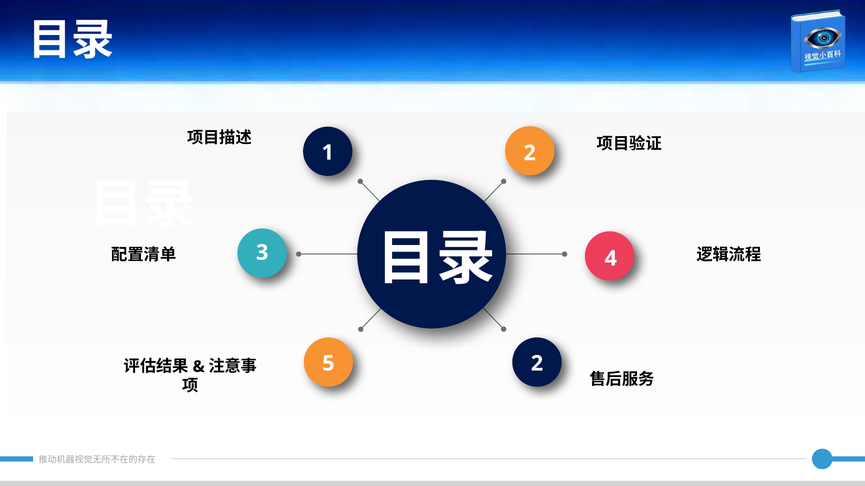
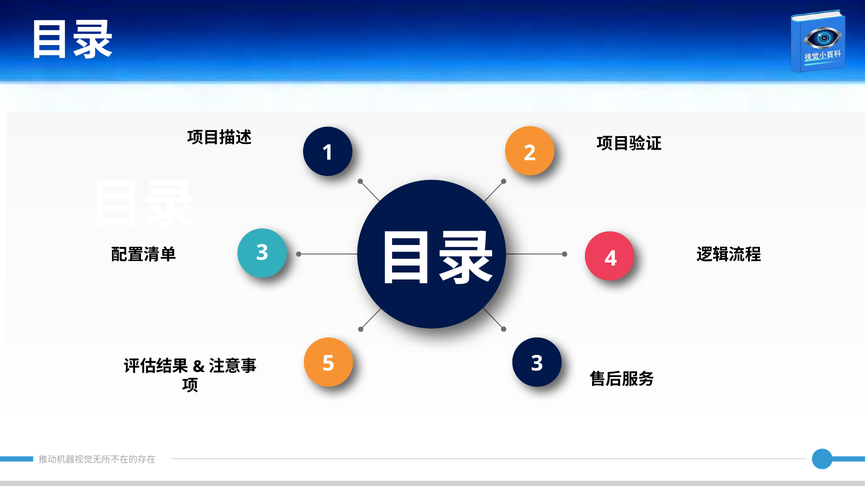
5 2: 2 -> 3 (537, 364)
